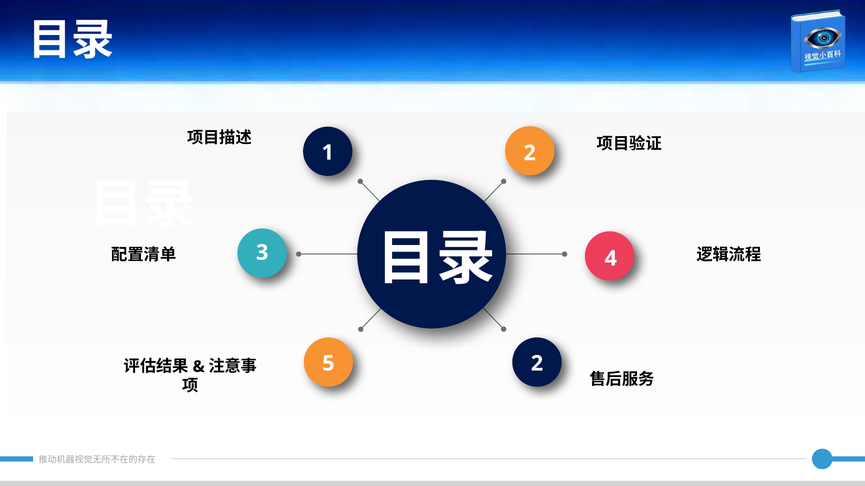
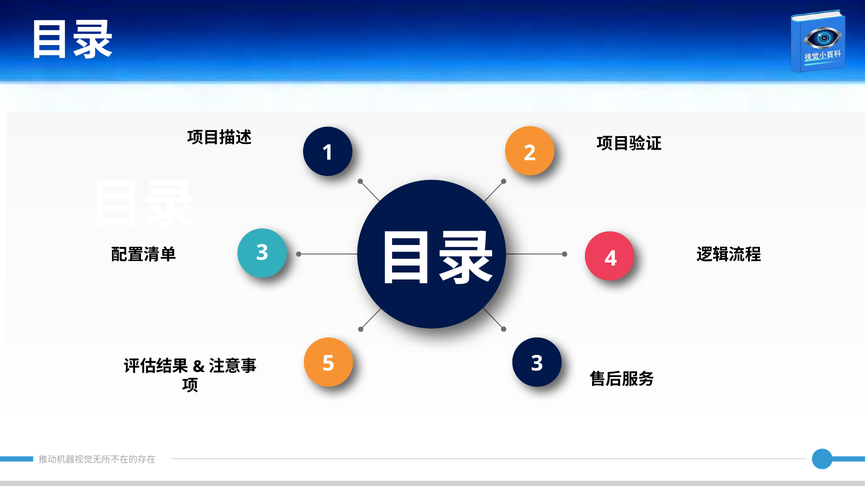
5 2: 2 -> 3 (537, 364)
